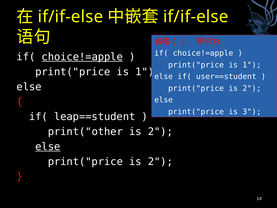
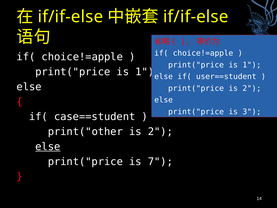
choice!=apple underline: present -> none (82, 57)
leap==student: leap==student -> case==student (95, 117)
2: 2 -> 7 (160, 161)
